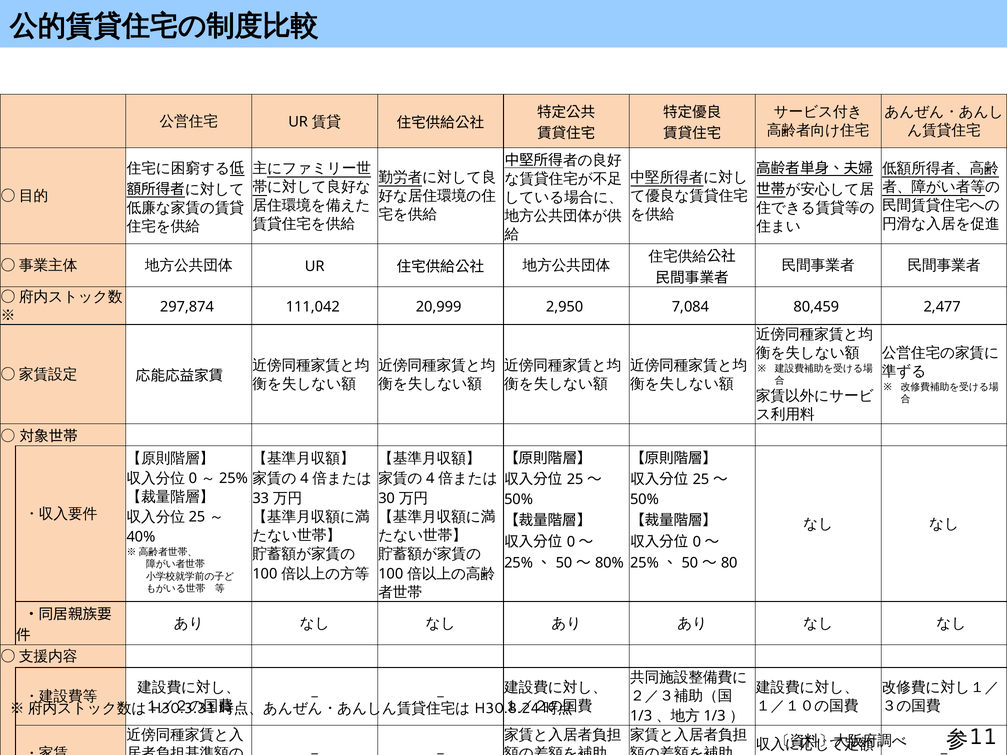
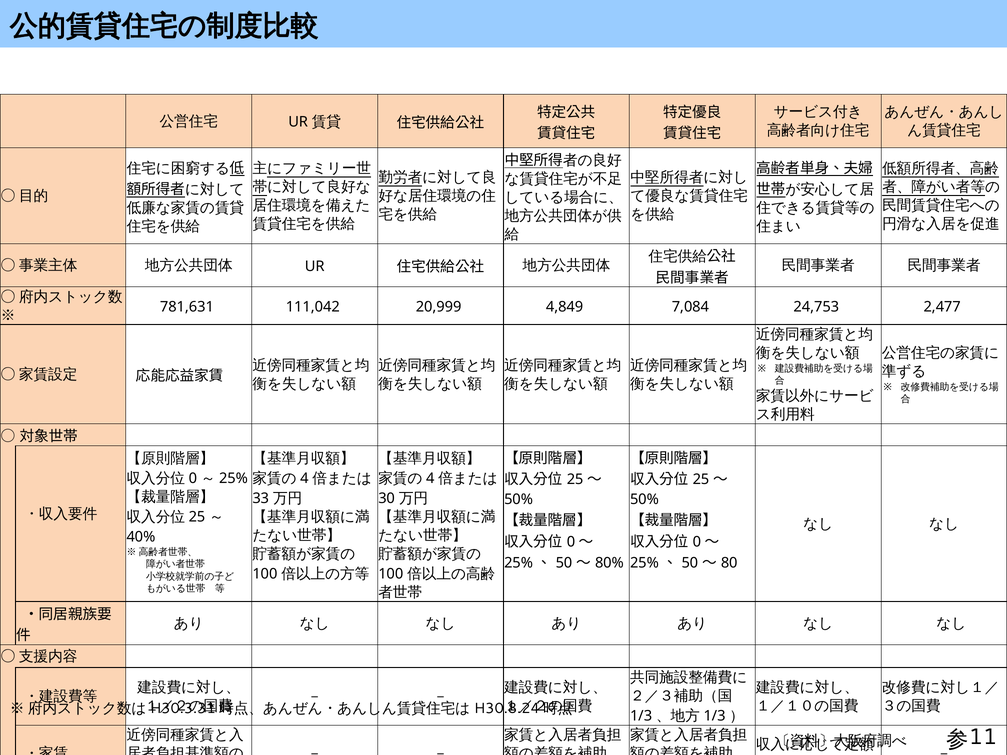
297,874: 297,874 -> 781,631 (187, 307)
2,950: 2,950 -> 4,849 (565, 307)
80,459: 80,459 -> 24,753 (816, 307)
